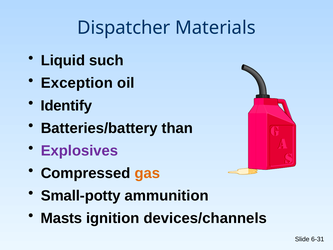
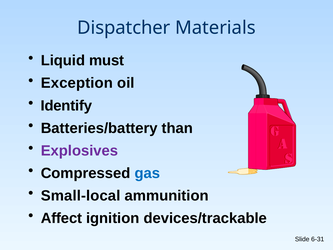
such: such -> must (107, 61)
gas colour: orange -> blue (147, 173)
Small-potty: Small-potty -> Small-local (81, 196)
Masts: Masts -> Affect (61, 218)
devices/channels: devices/channels -> devices/trackable (205, 218)
